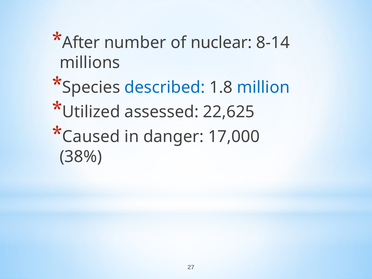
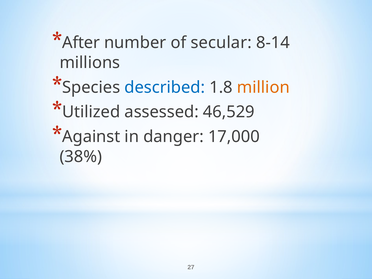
nuclear: nuclear -> secular (221, 43)
million colour: blue -> orange (263, 87)
22,625: 22,625 -> 46,529 (229, 112)
Caused: Caused -> Against (91, 137)
